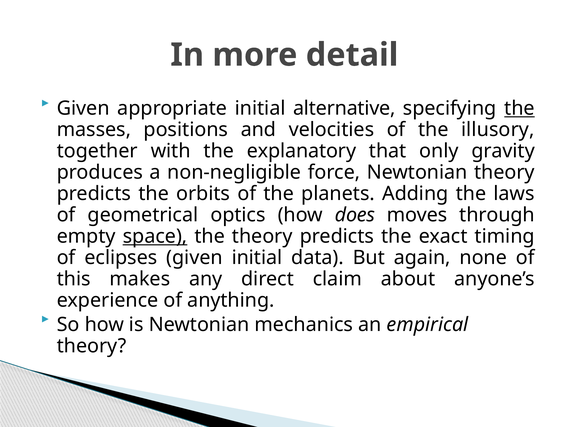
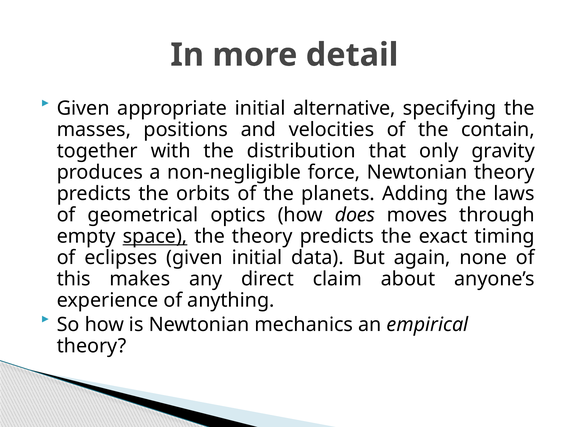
the underline: present -> none (519, 108)
illusory: illusory -> contain (498, 130)
explanatory: explanatory -> distribution (301, 151)
